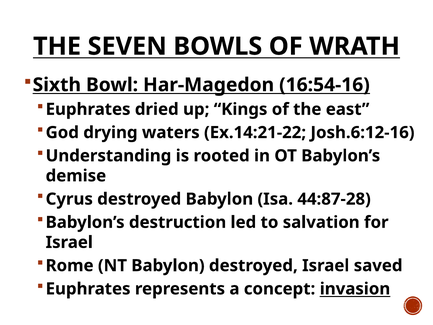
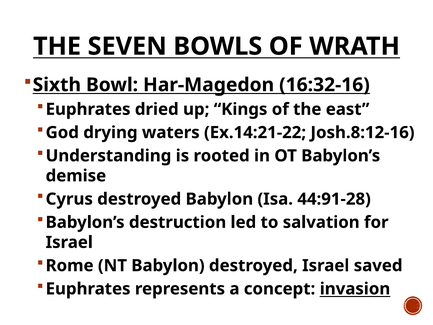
16:54-16: 16:54-16 -> 16:32-16 (324, 85)
Josh.6:12-16: Josh.6:12-16 -> Josh.8:12-16 (363, 132)
44:87-28: 44:87-28 -> 44:91-28 (334, 199)
